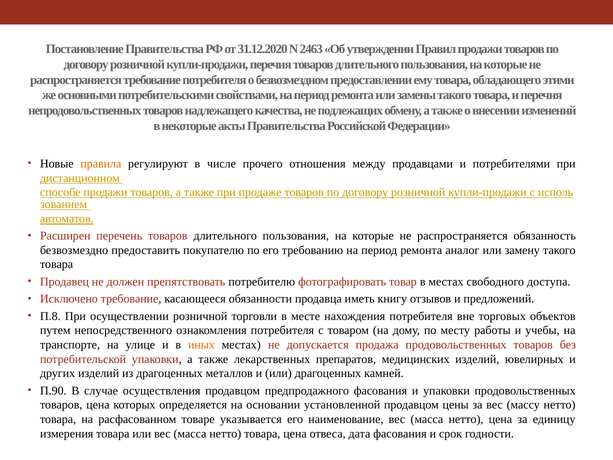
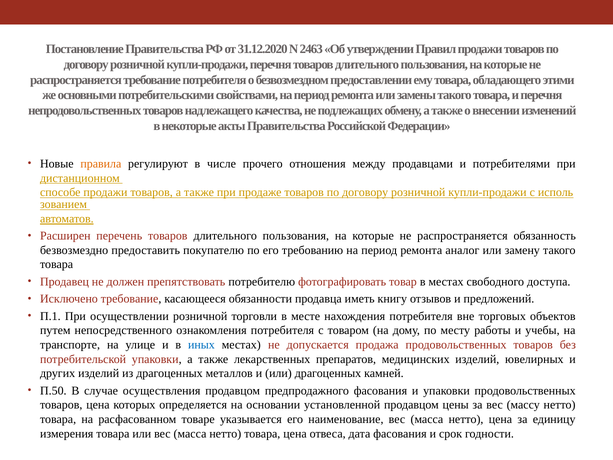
П.8: П.8 -> П.1 (50, 316)
иных colour: orange -> blue (201, 345)
П.90: П.90 -> П.50 (53, 390)
